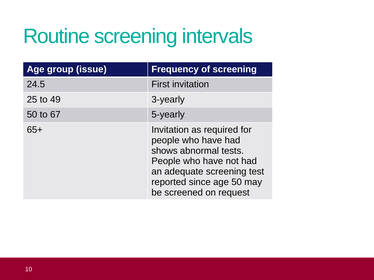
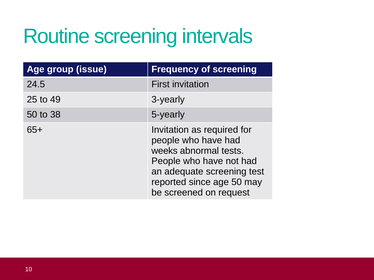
67: 67 -> 38 (55, 115)
shows: shows -> weeks (164, 151)
